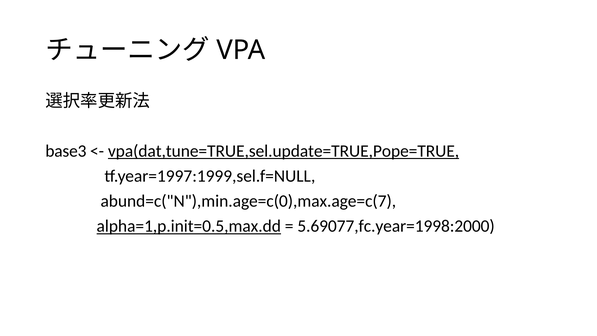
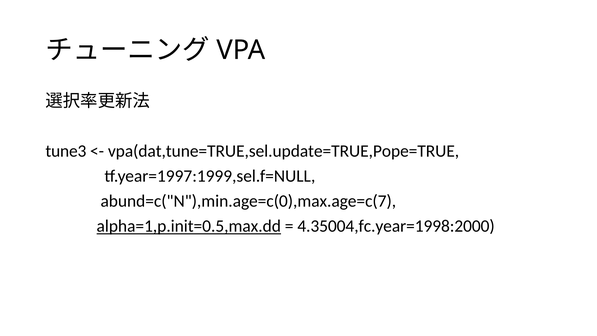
base3: base3 -> tune3 (66, 151)
vpa(dat,tune=TRUE,sel.update=TRUE,Pope=TRUE underline: present -> none (284, 151)
5.69077,fc.year=1998:2000: 5.69077,fc.year=1998:2000 -> 4.35004,fc.year=1998:2000 (396, 226)
